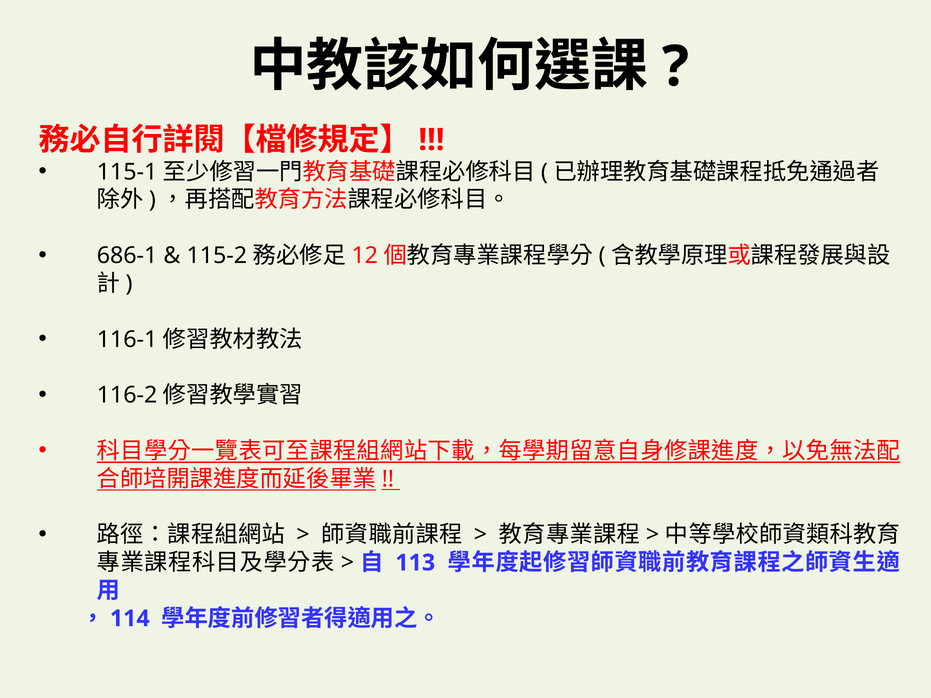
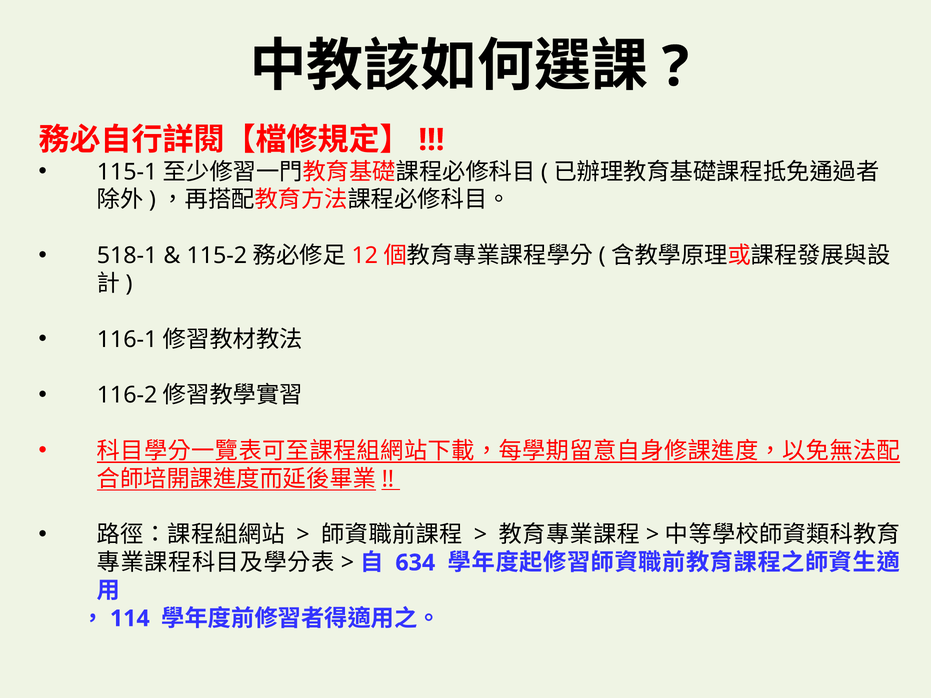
686-1: 686-1 -> 518-1 (127, 256)
113: 113 -> 634 (415, 563)
